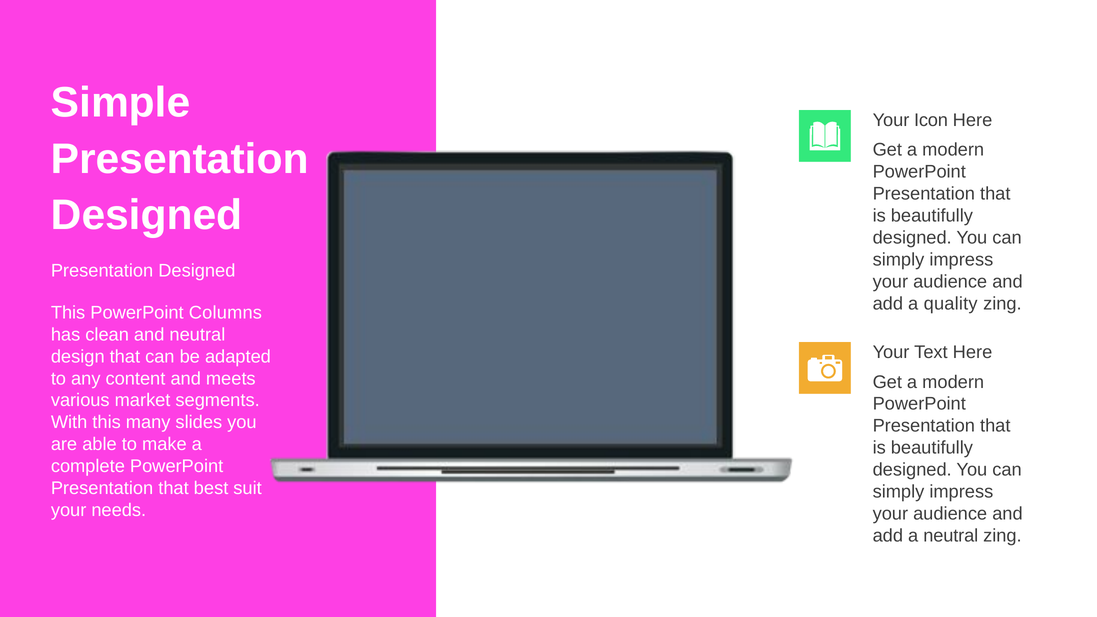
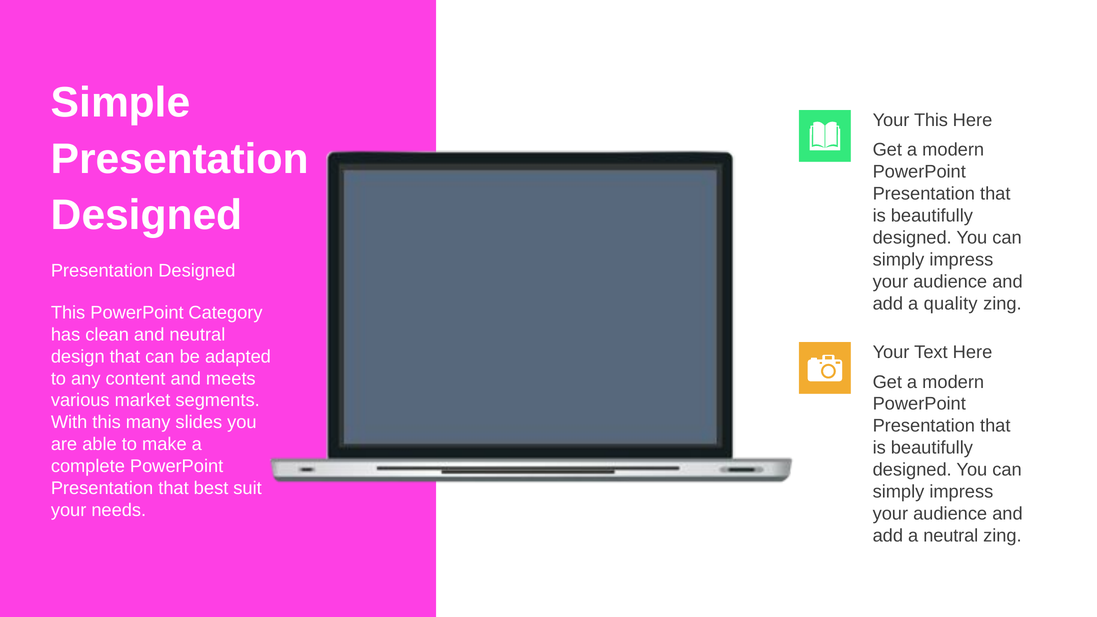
Your Icon: Icon -> This (931, 120)
Columns: Columns -> Category (226, 313)
